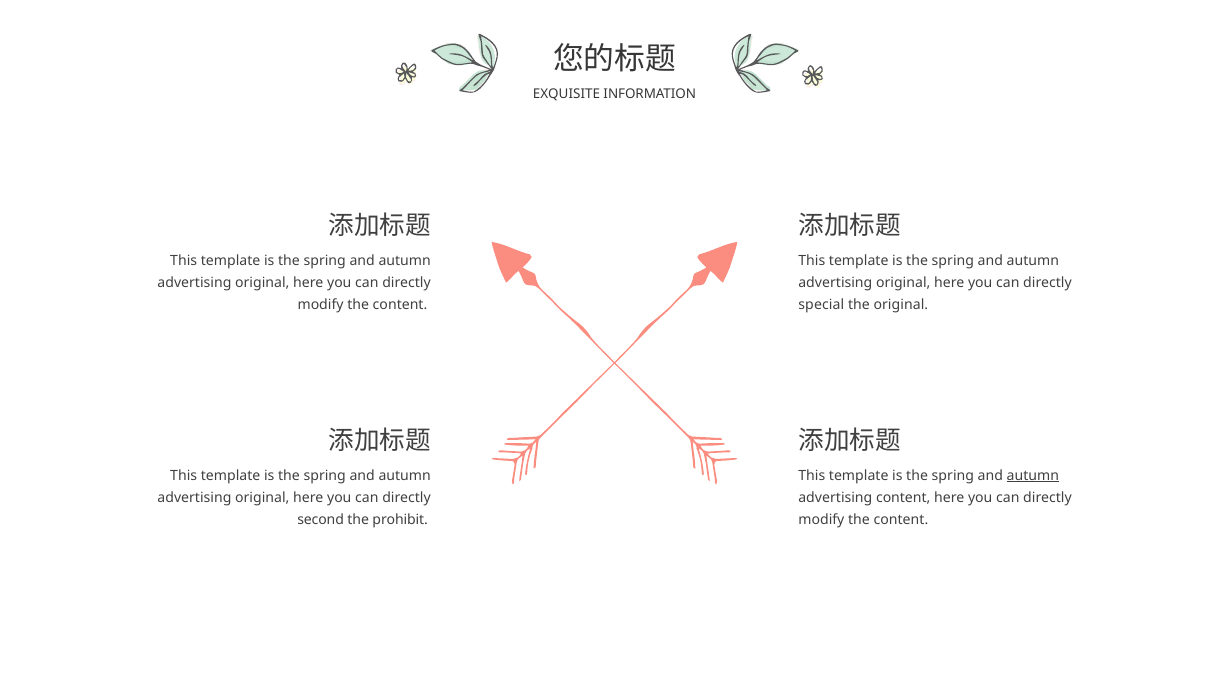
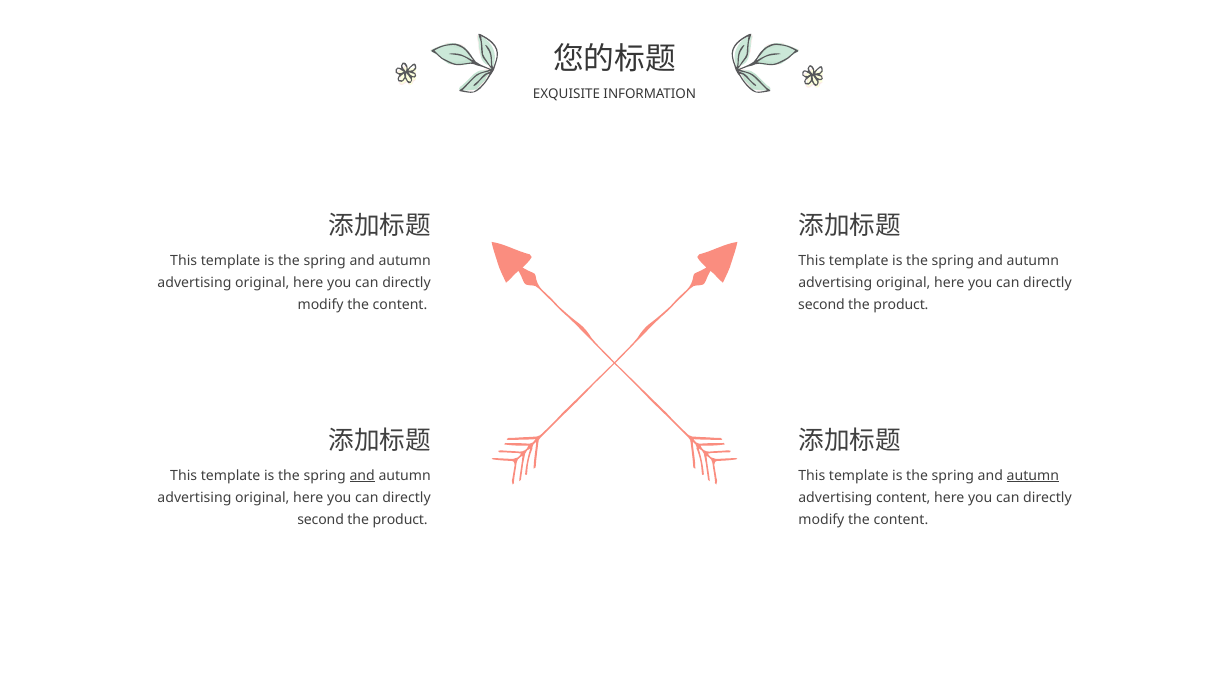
special: special -> second (821, 305)
original: original -> product (901, 305)
and underline: none -> present (362, 475)
prohibit: prohibit -> product (400, 519)
